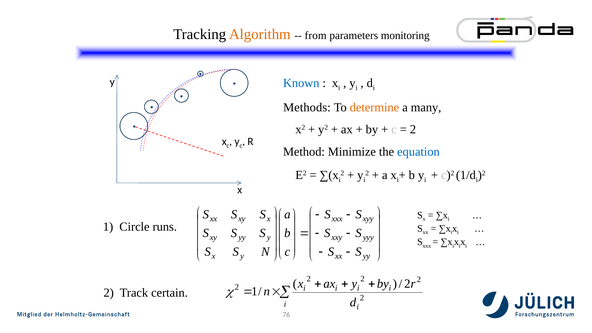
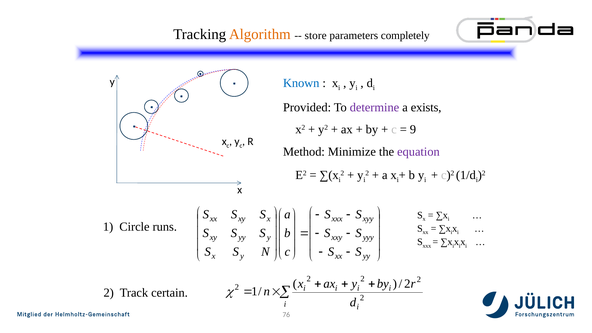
from: from -> store (316, 35)
monitoring: monitoring -> completely (405, 35)
Methods: Methods -> Provided (307, 107)
determine colour: orange -> purple (374, 107)
many: many -> exists (426, 107)
2: 2 -> 9 (413, 130)
equation colour: blue -> purple (418, 152)
